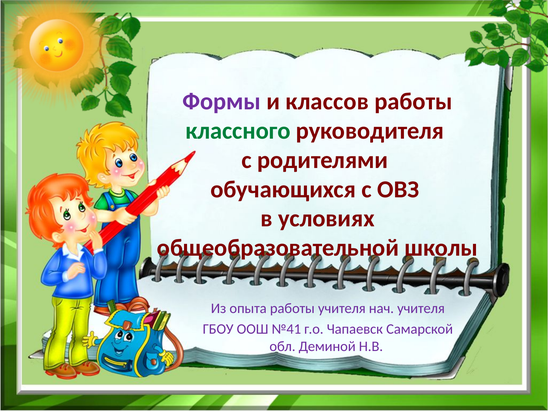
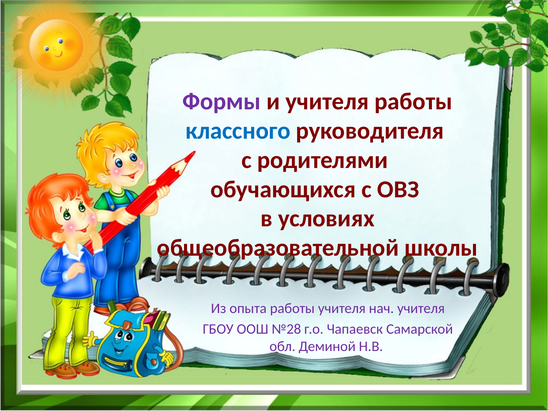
и классов: классов -> учителя (327, 102)
классного colour: green -> blue (238, 131)
№41: №41 -> №28 (286, 329)
